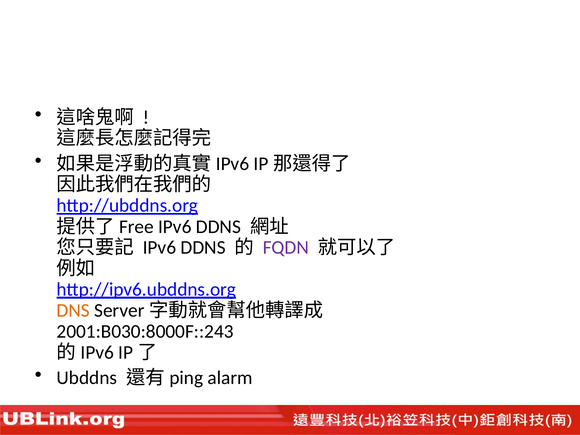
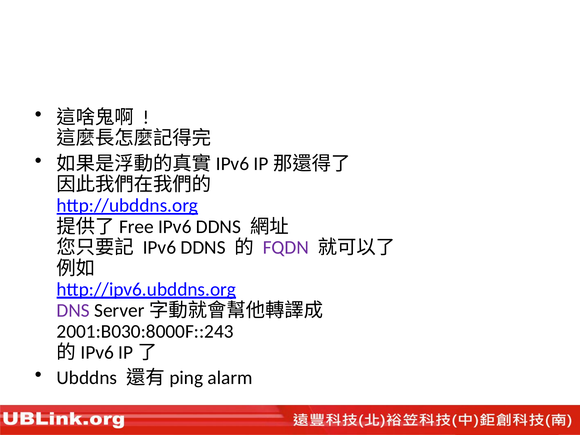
DNS colour: orange -> purple (73, 311)
